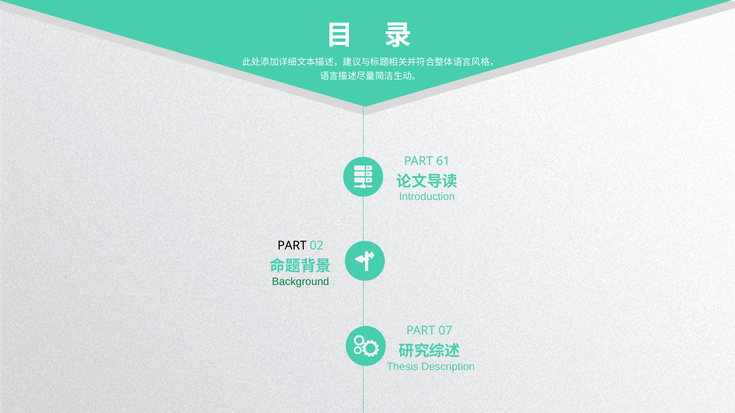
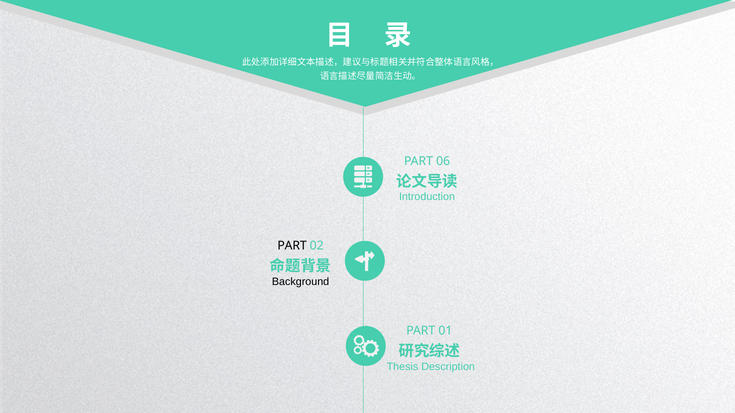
61: 61 -> 06 (443, 161)
Background colour: green -> black (301, 282)
07: 07 -> 01 (445, 331)
